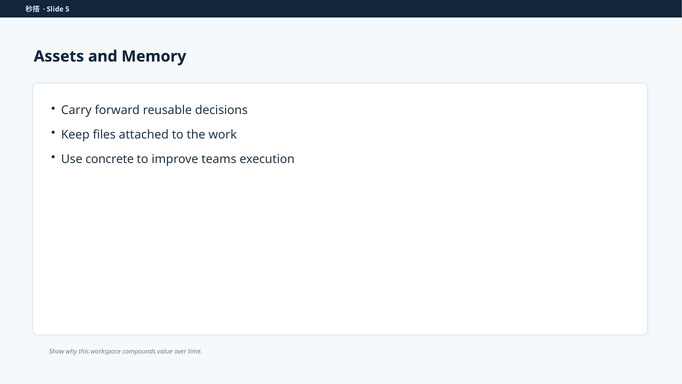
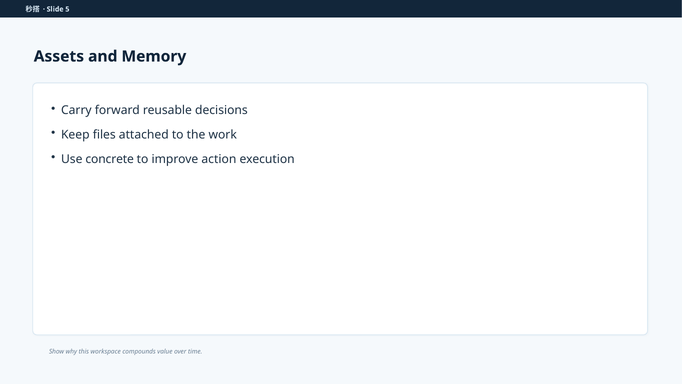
teams: teams -> action (219, 159)
